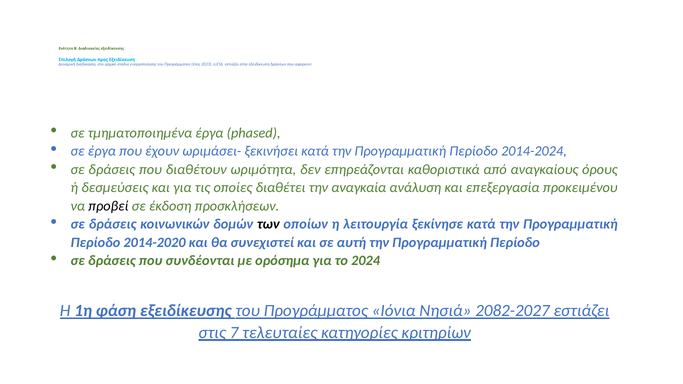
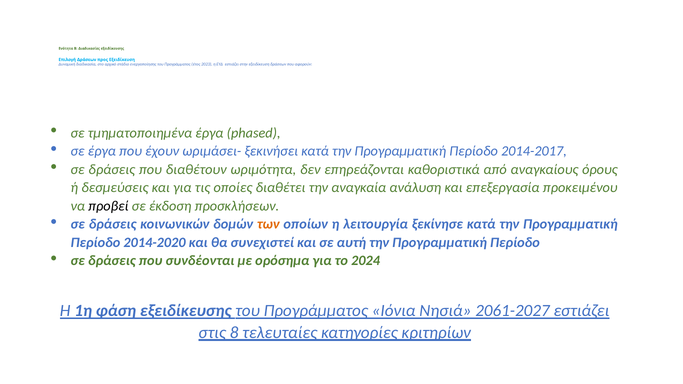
2014-2024: 2014-2024 -> 2014-2017 (534, 151)
των colour: black -> orange (268, 224)
2082-2027: 2082-2027 -> 2061-2027 (512, 311)
7: 7 -> 8 (234, 333)
